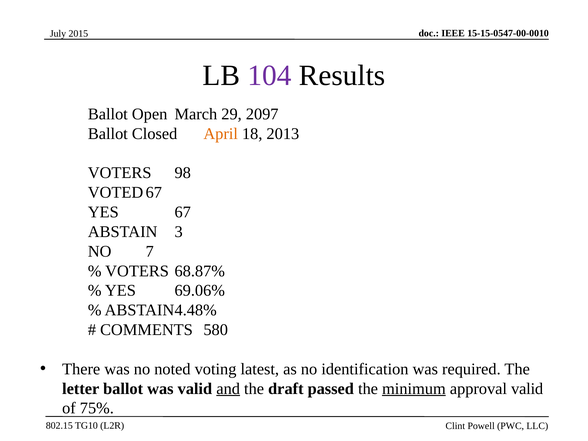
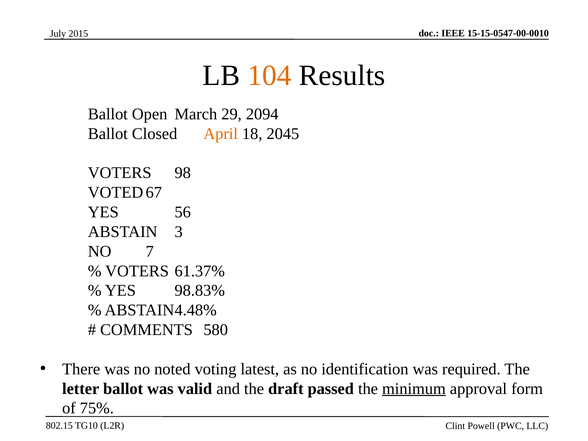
104 colour: purple -> orange (269, 76)
2097: 2097 -> 2094 (262, 114)
2013: 2013 -> 2045 (283, 134)
67: 67 -> 56 (183, 212)
68.87%: 68.87% -> 61.37% (200, 271)
69.06%: 69.06% -> 98.83% (200, 291)
and underline: present -> none (228, 389)
approval valid: valid -> form (527, 389)
